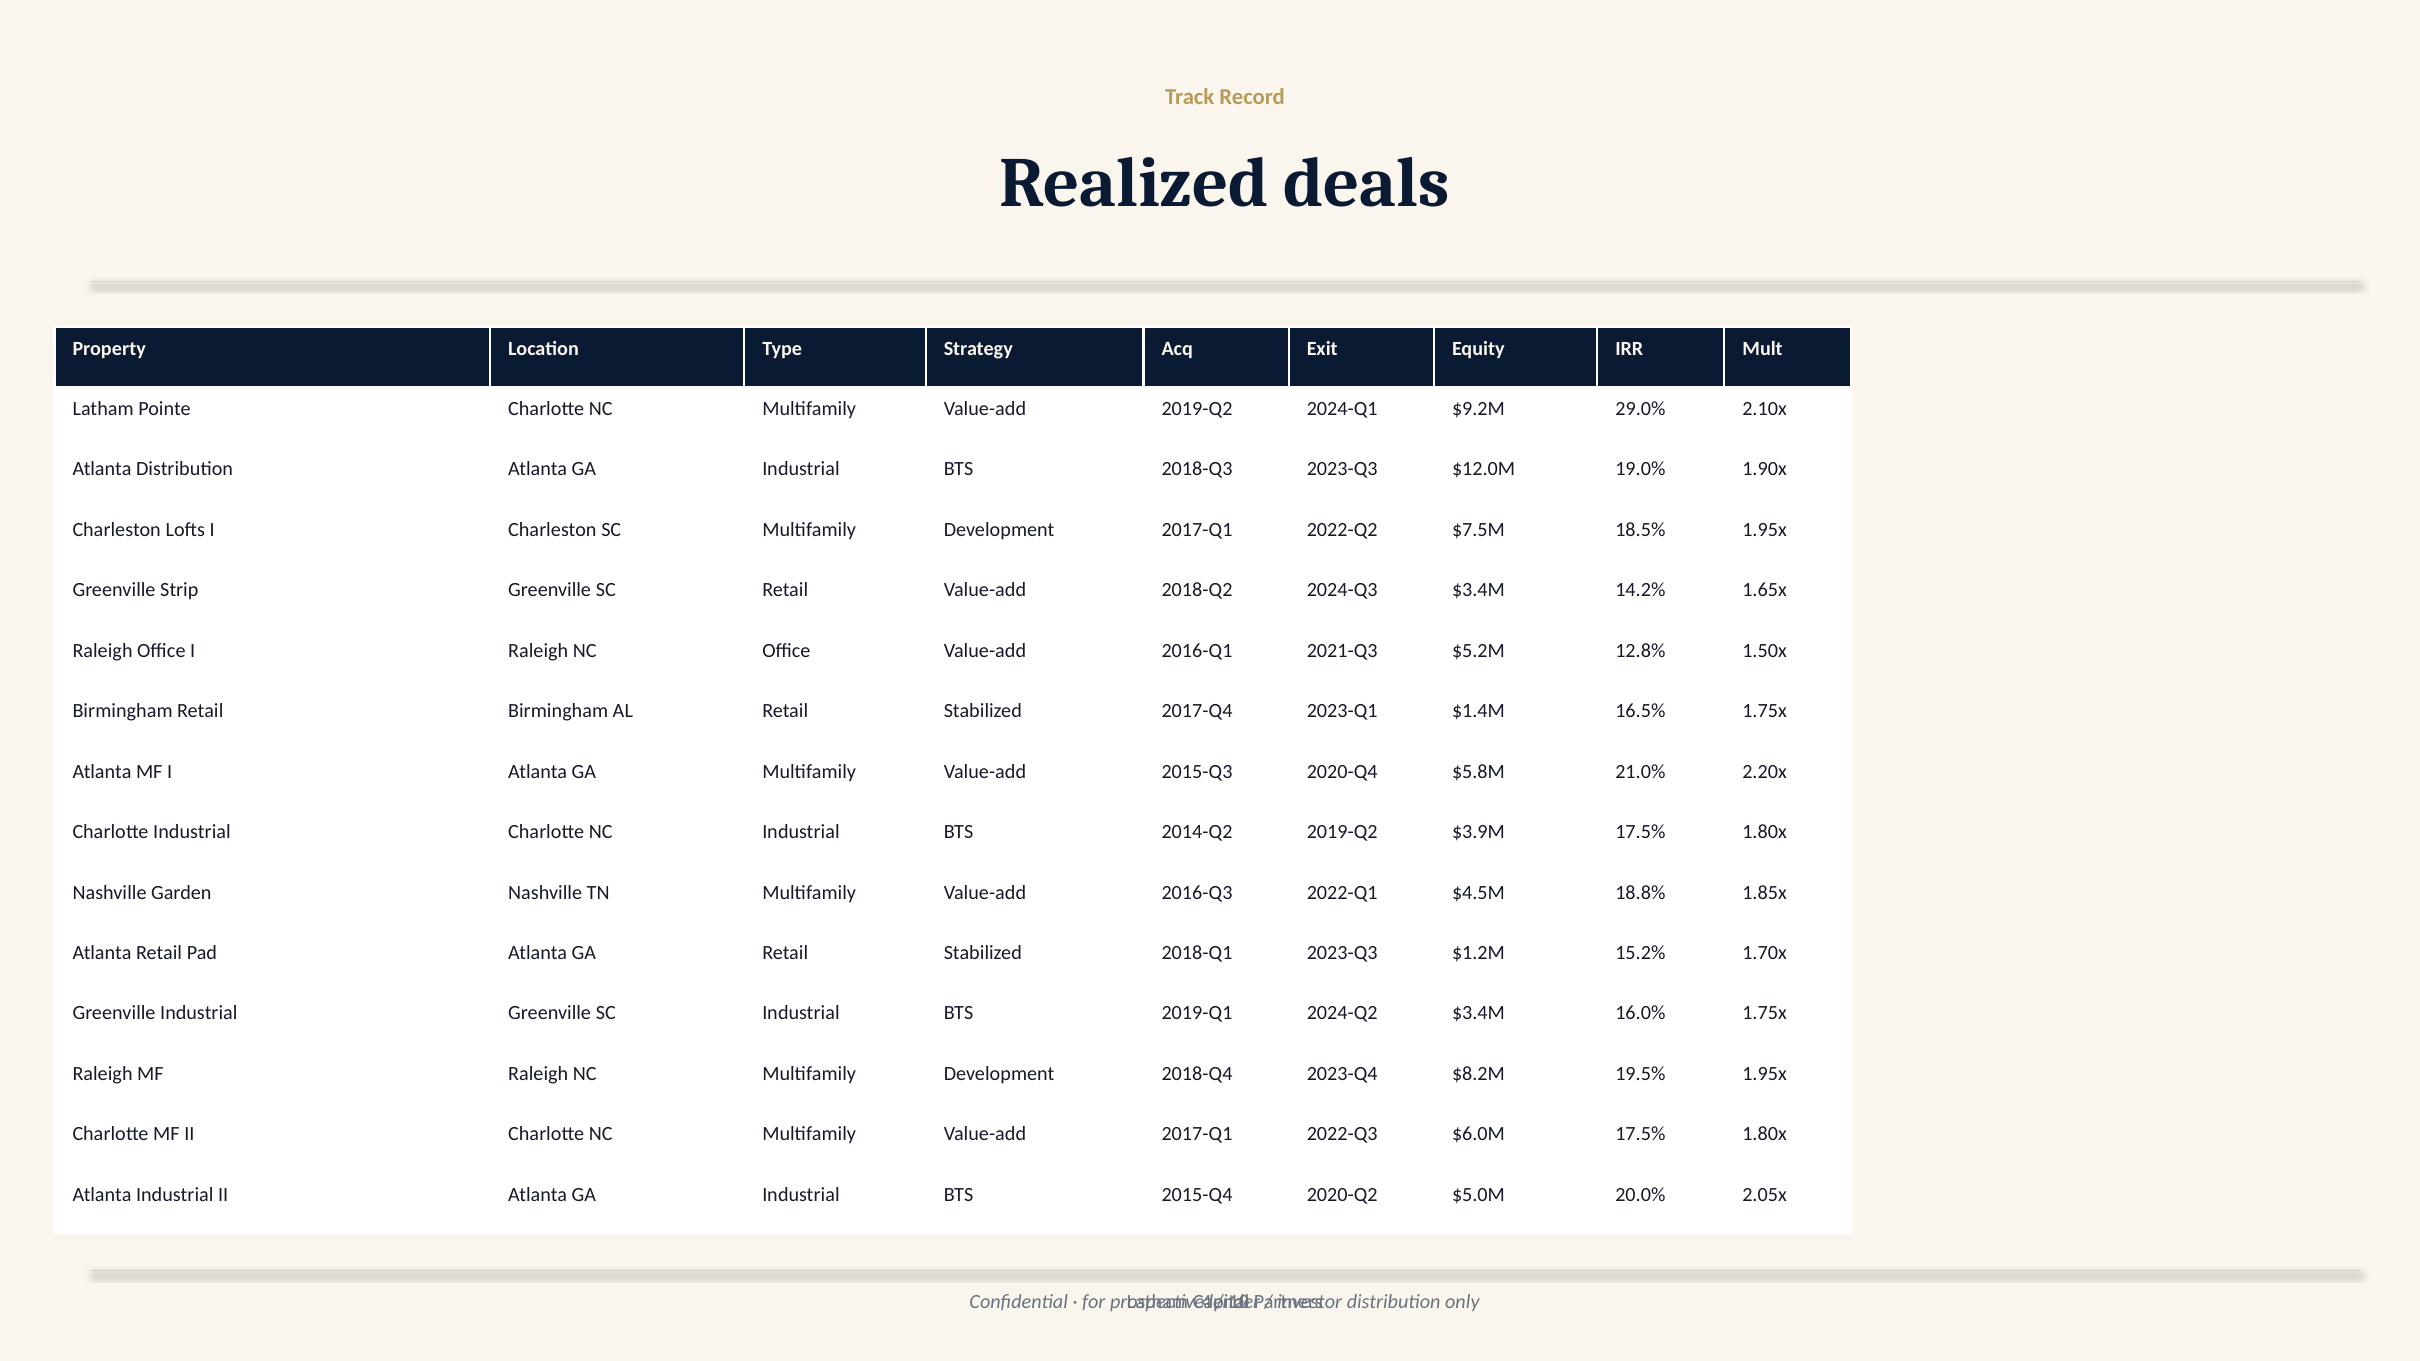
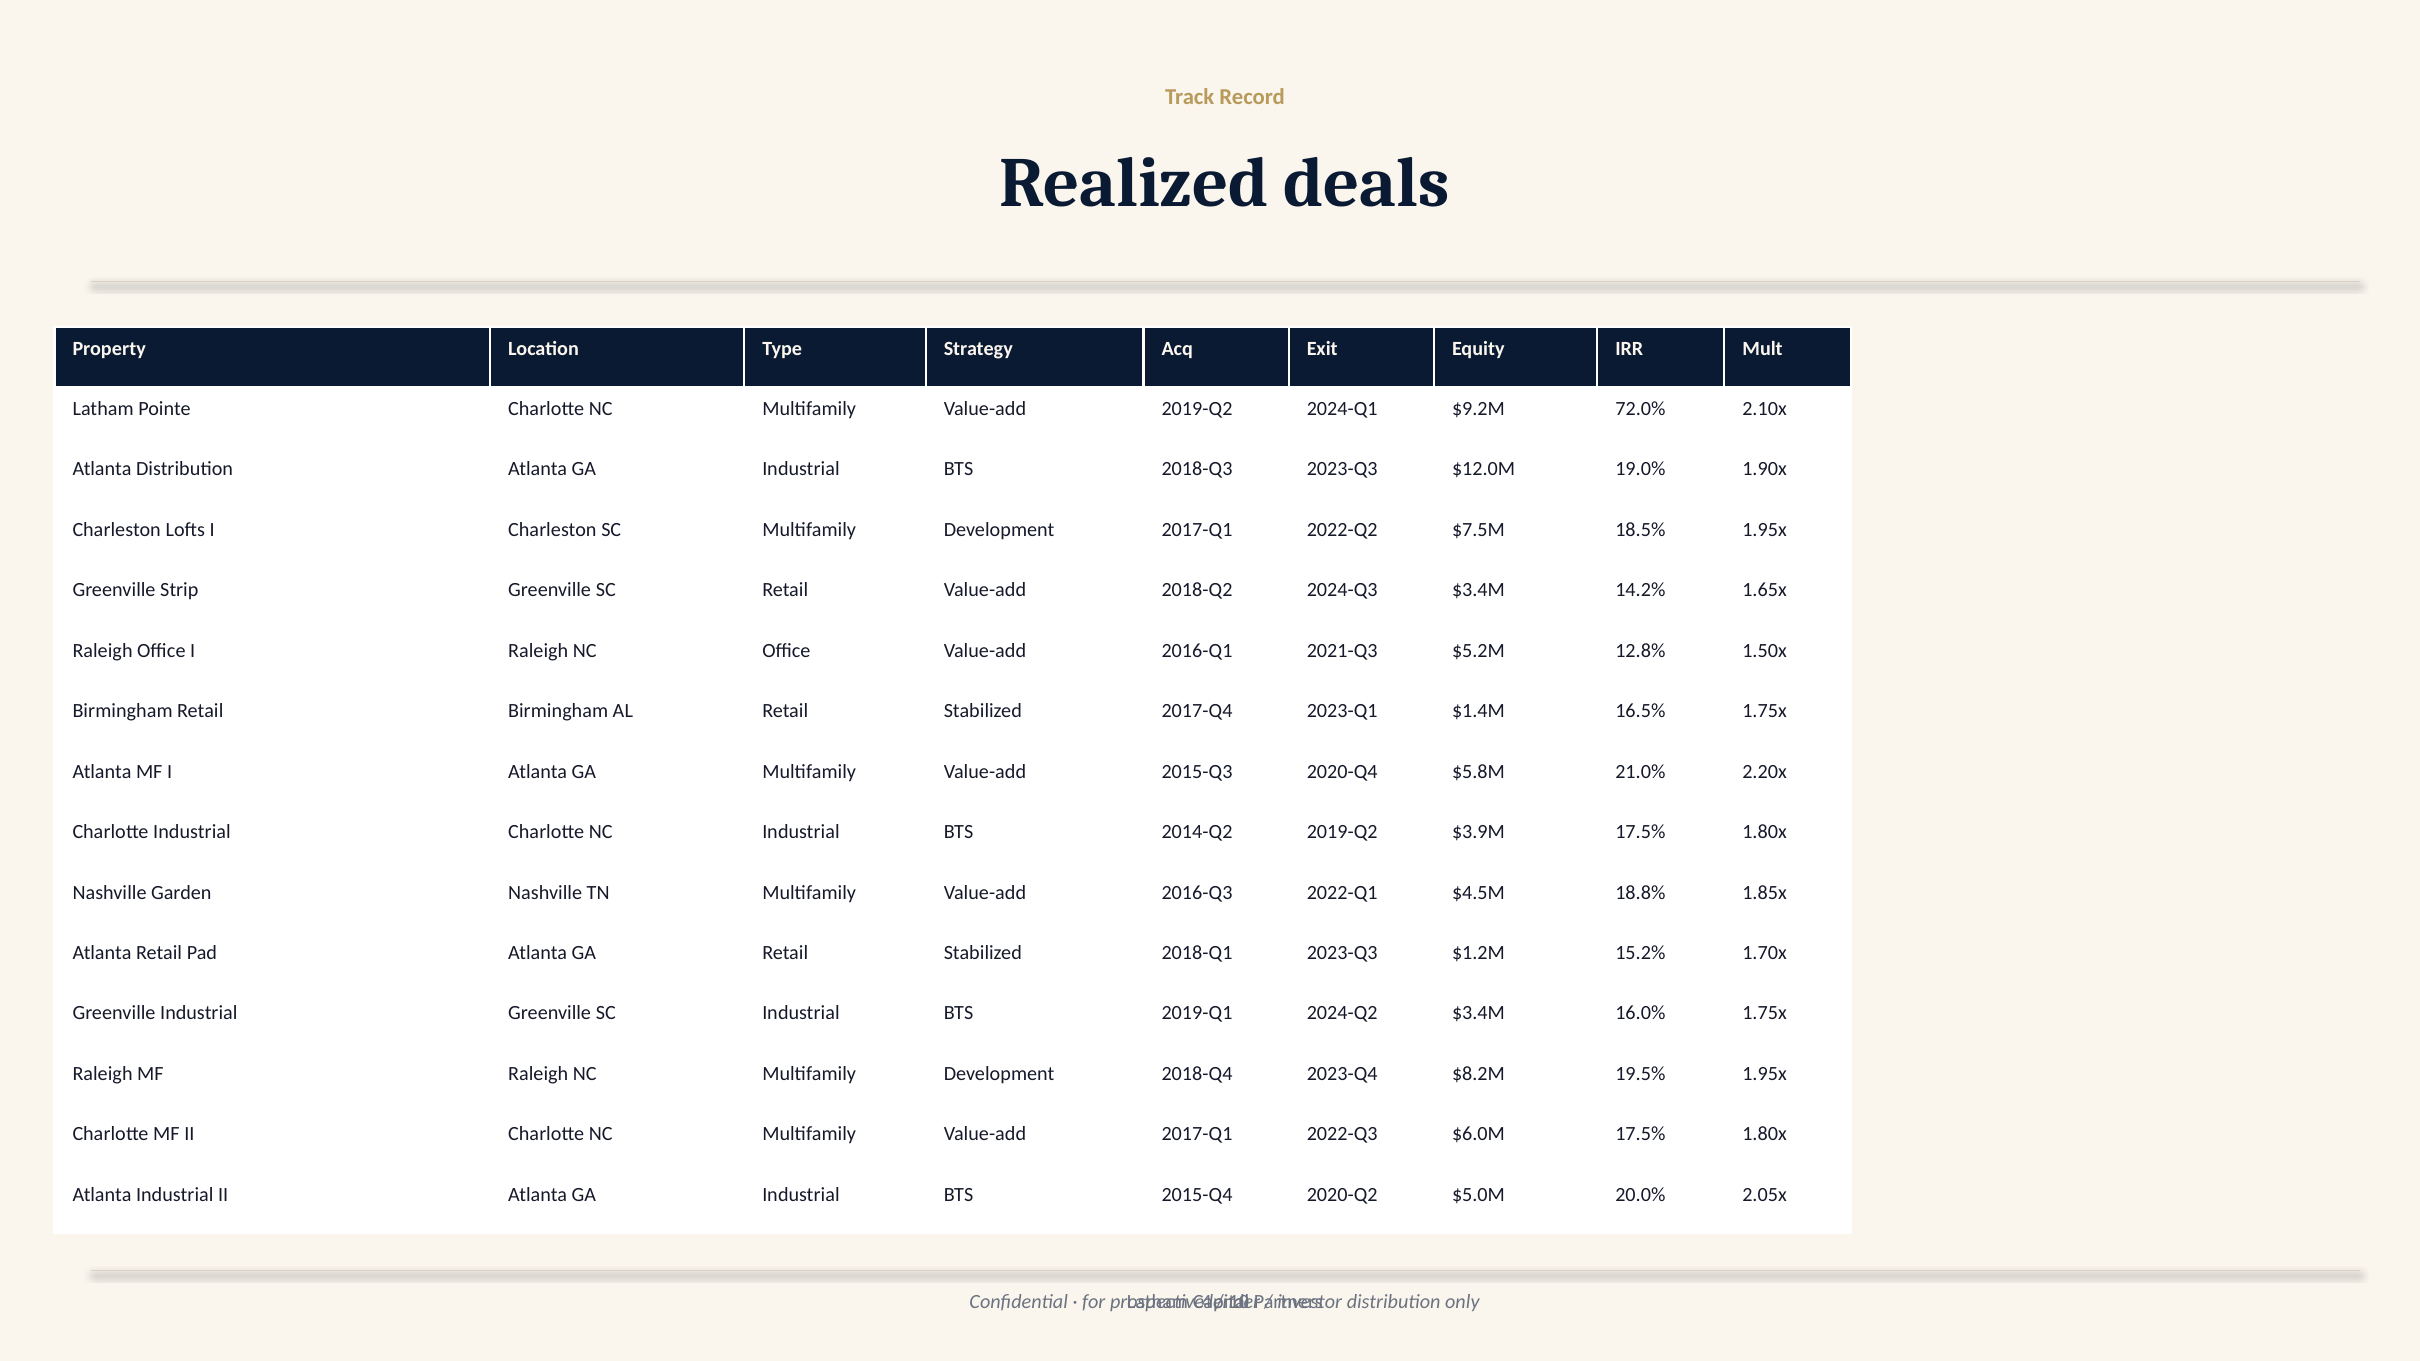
29.0%: 29.0% -> 72.0% (1640, 409)
